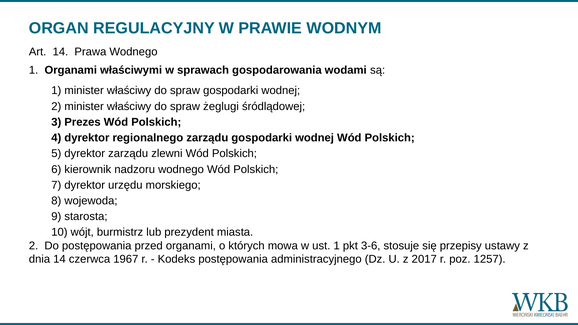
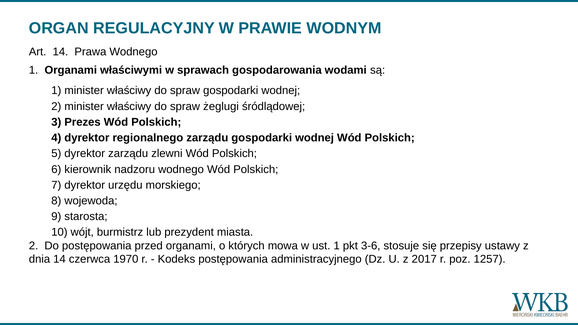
1967: 1967 -> 1970 (126, 259)
